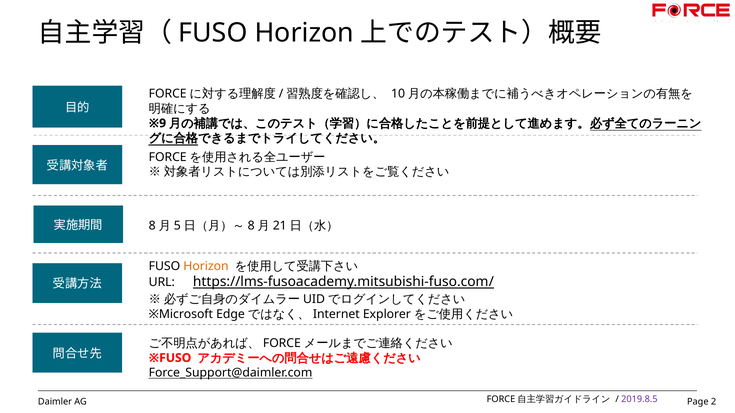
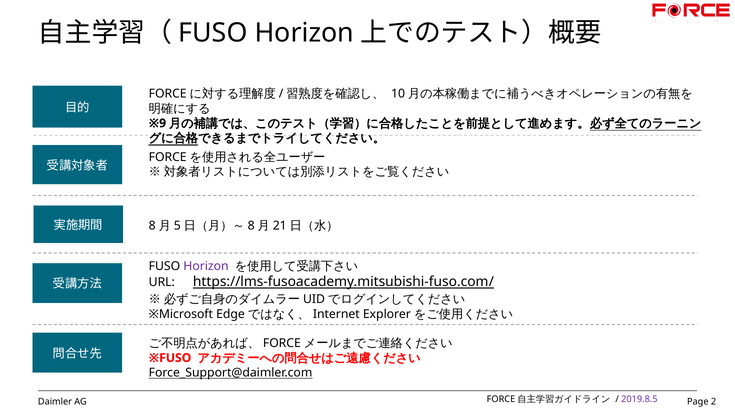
Horizon colour: orange -> purple (206, 266)
